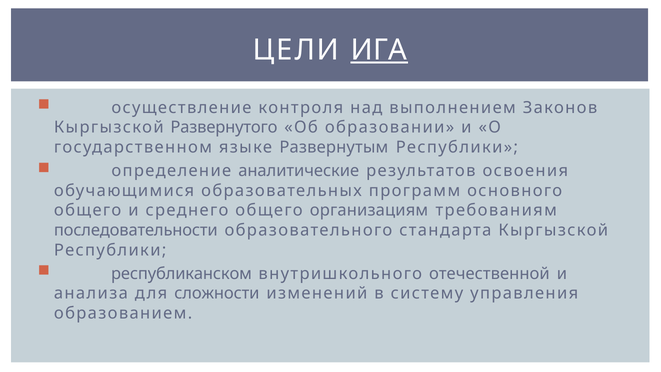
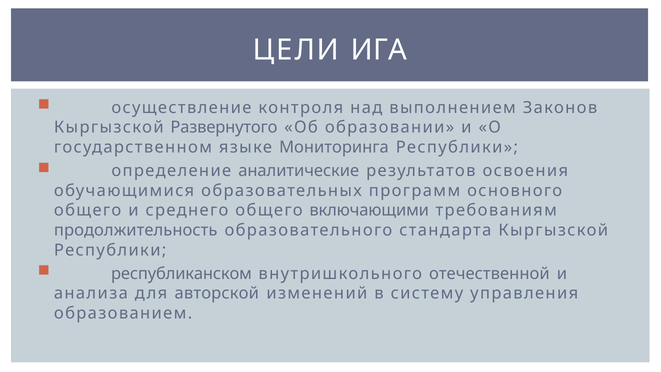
ИГА underline: present -> none (379, 50)
Развернутым: Развернутым -> Мониторинга (334, 147)
организациям: организациям -> включающими (369, 210)
последовательности: последовательности -> продолжительность (136, 230)
сложности: сложности -> авторской (217, 293)
